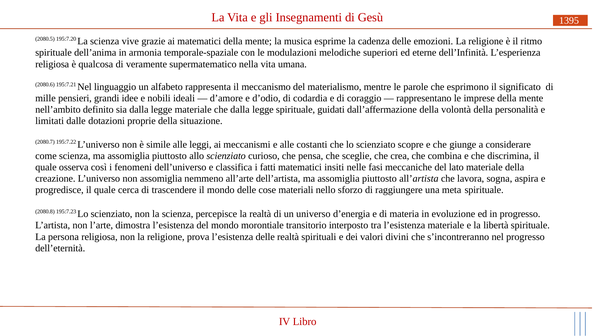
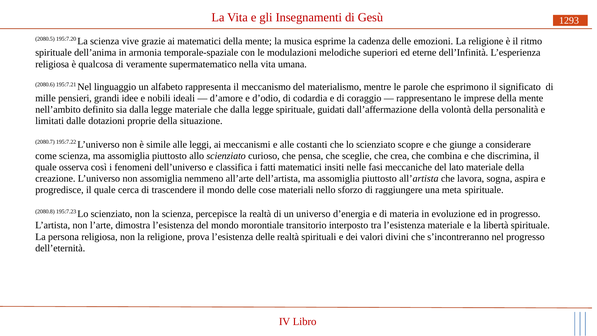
1395: 1395 -> 1293 (569, 21)
